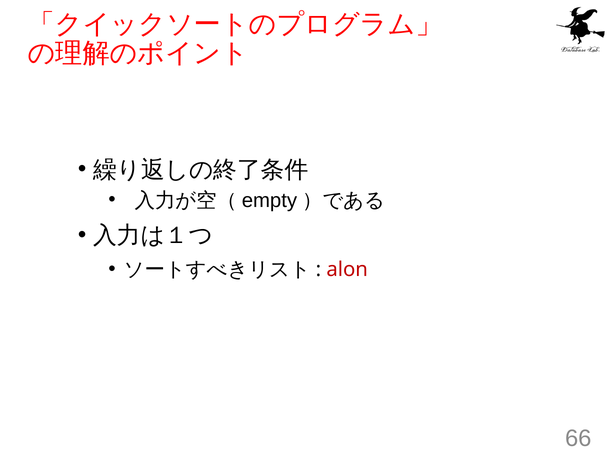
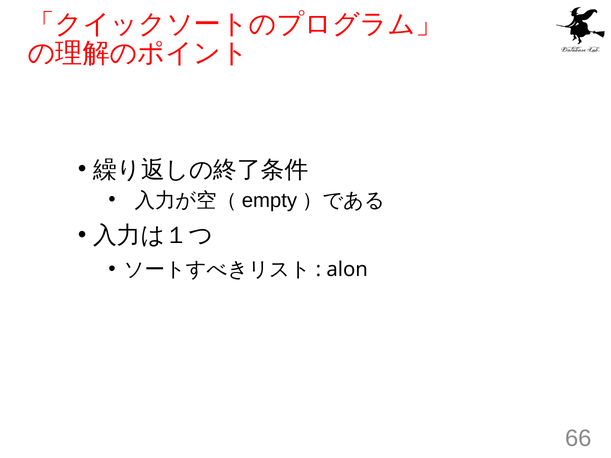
alon colour: red -> black (347, 270)
